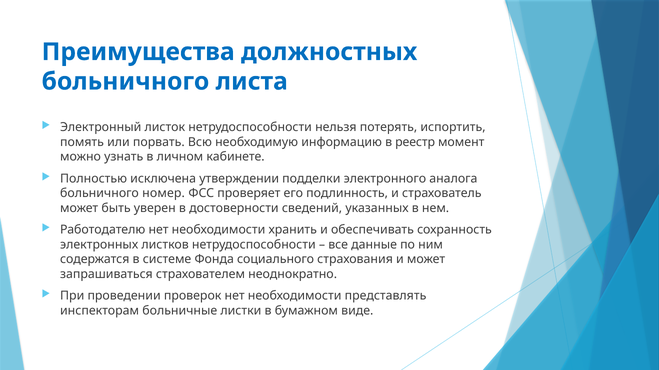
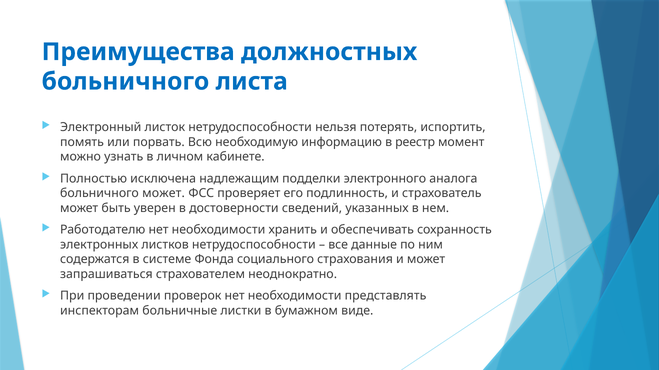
утверждении: утверждении -> надлежащим (239, 179)
больничного номер: номер -> может (164, 194)
